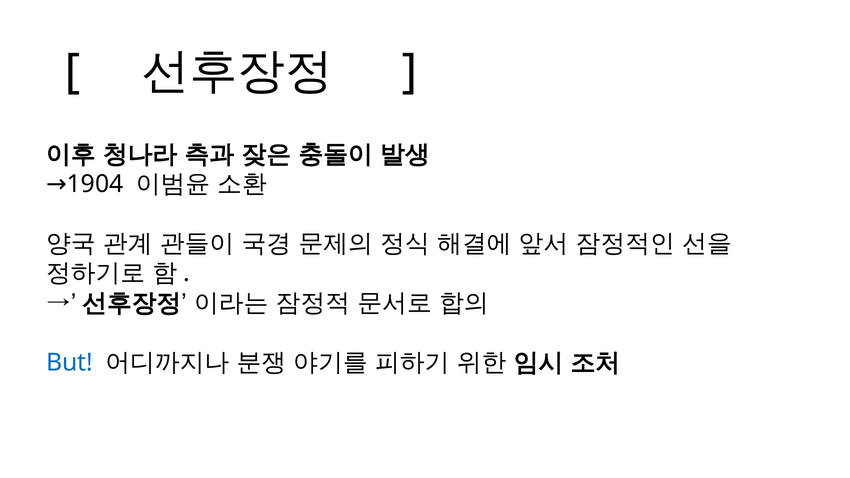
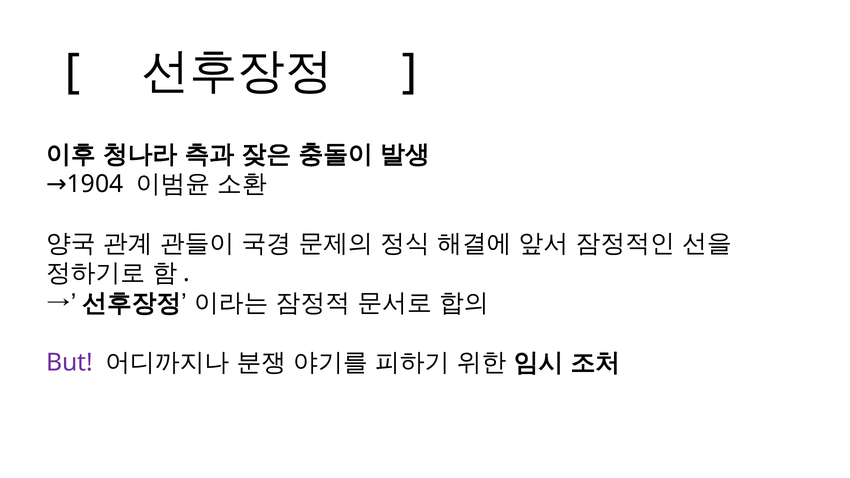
But colour: blue -> purple (70, 363)
